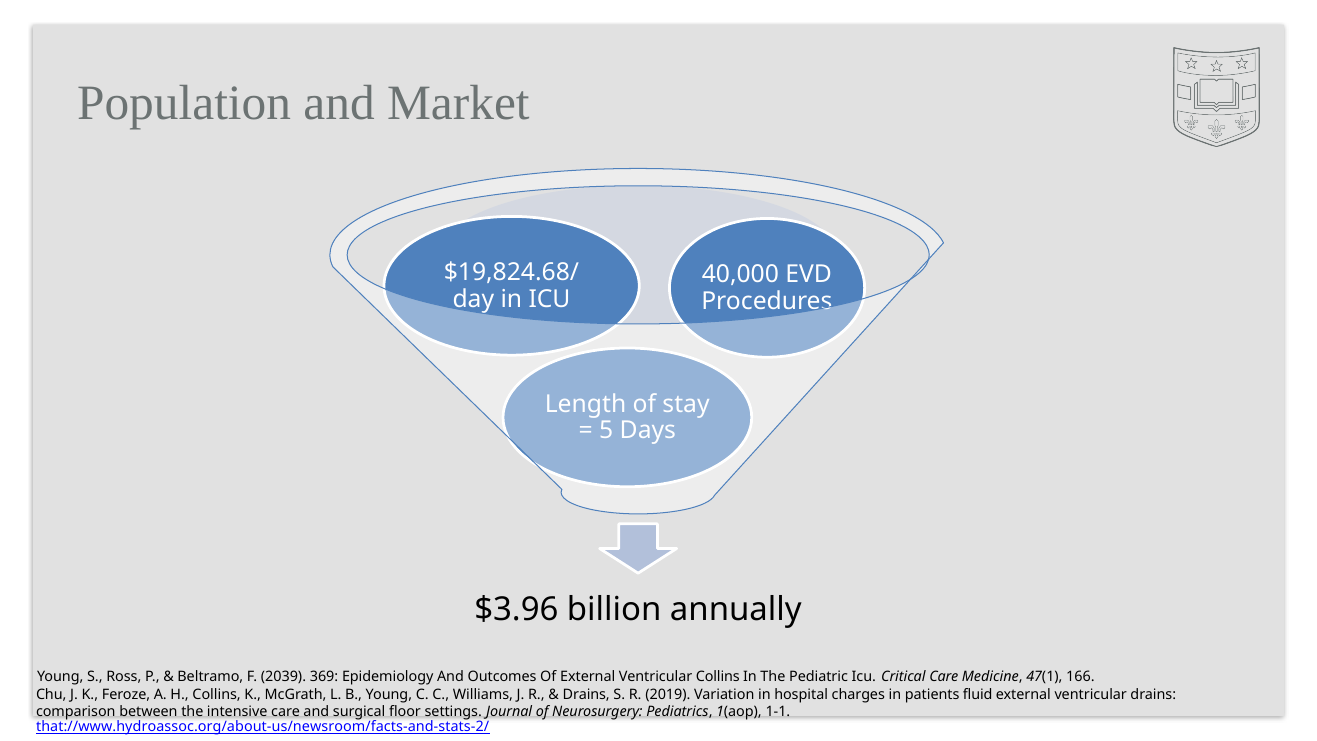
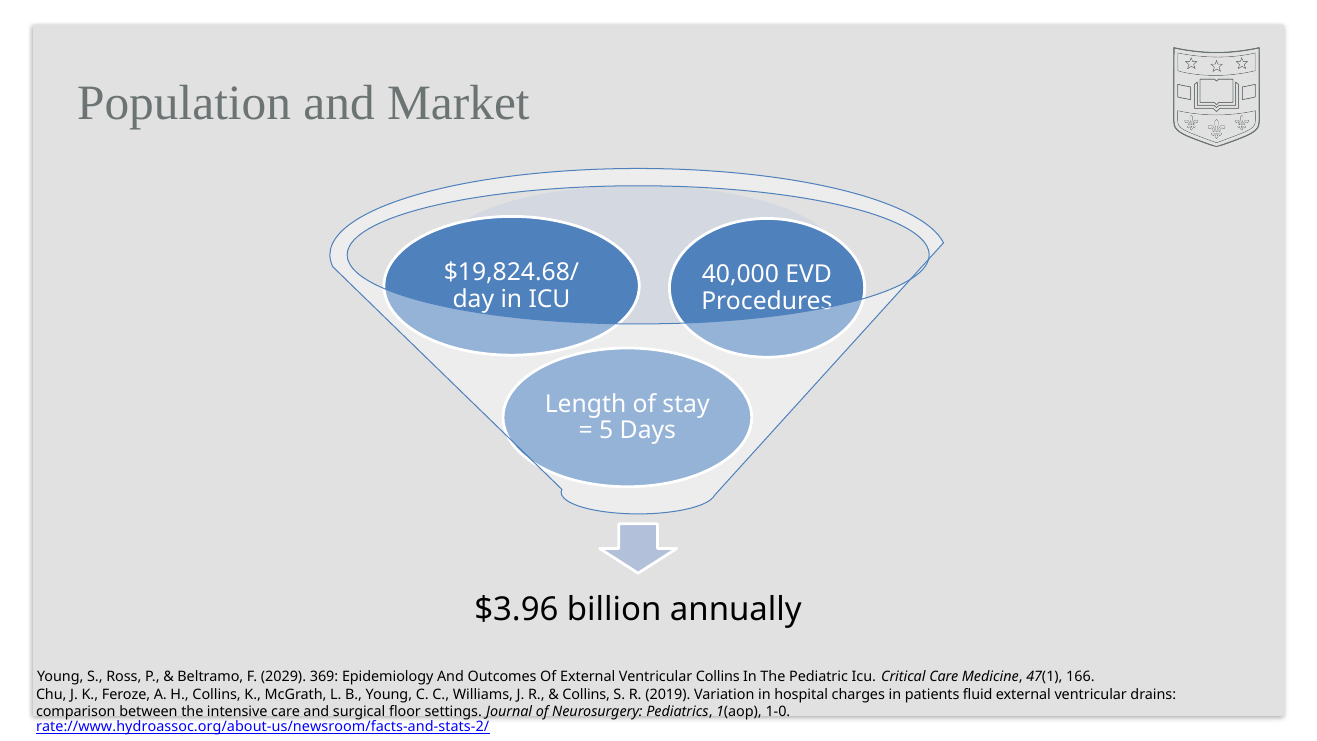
2039: 2039 -> 2029 (284, 677)
Drains: Drains -> Collins (586, 694)
1-1: 1-1 -> 1-0 (778, 711)
that://www.hydroassoc.org/about-us/newsroom/facts-and-stats-2/: that://www.hydroassoc.org/about-us/newsroom/facts-and-stats-2/ -> rate://www.hydroassoc.org/about-us/newsroom/facts-and-stats-2/ (263, 727)
